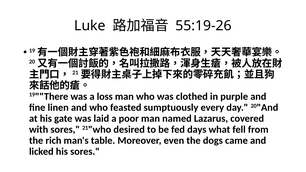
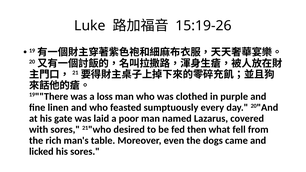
55:19-26: 55:19-26 -> 15:19-26 (204, 26)
days: days -> then (197, 130)
